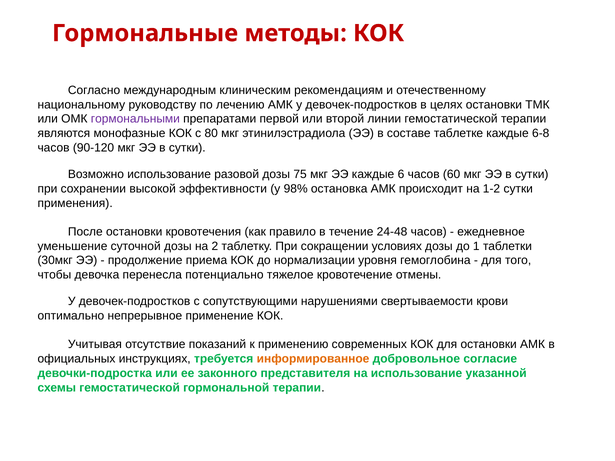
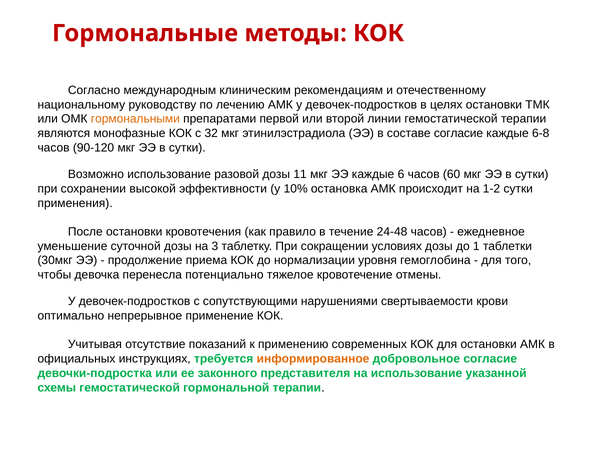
гормональными colour: purple -> orange (135, 119)
80: 80 -> 32 (211, 133)
составе таблетке: таблетке -> согласие (458, 133)
75: 75 -> 11 (300, 174)
98%: 98% -> 10% (296, 189)
2: 2 -> 3 (215, 246)
